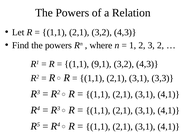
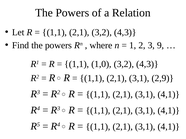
3 2: 2 -> 9 (161, 45)
9,1: 9,1 -> 1,0 (101, 64)
3,3: 3,3 -> 2,9 (163, 78)
